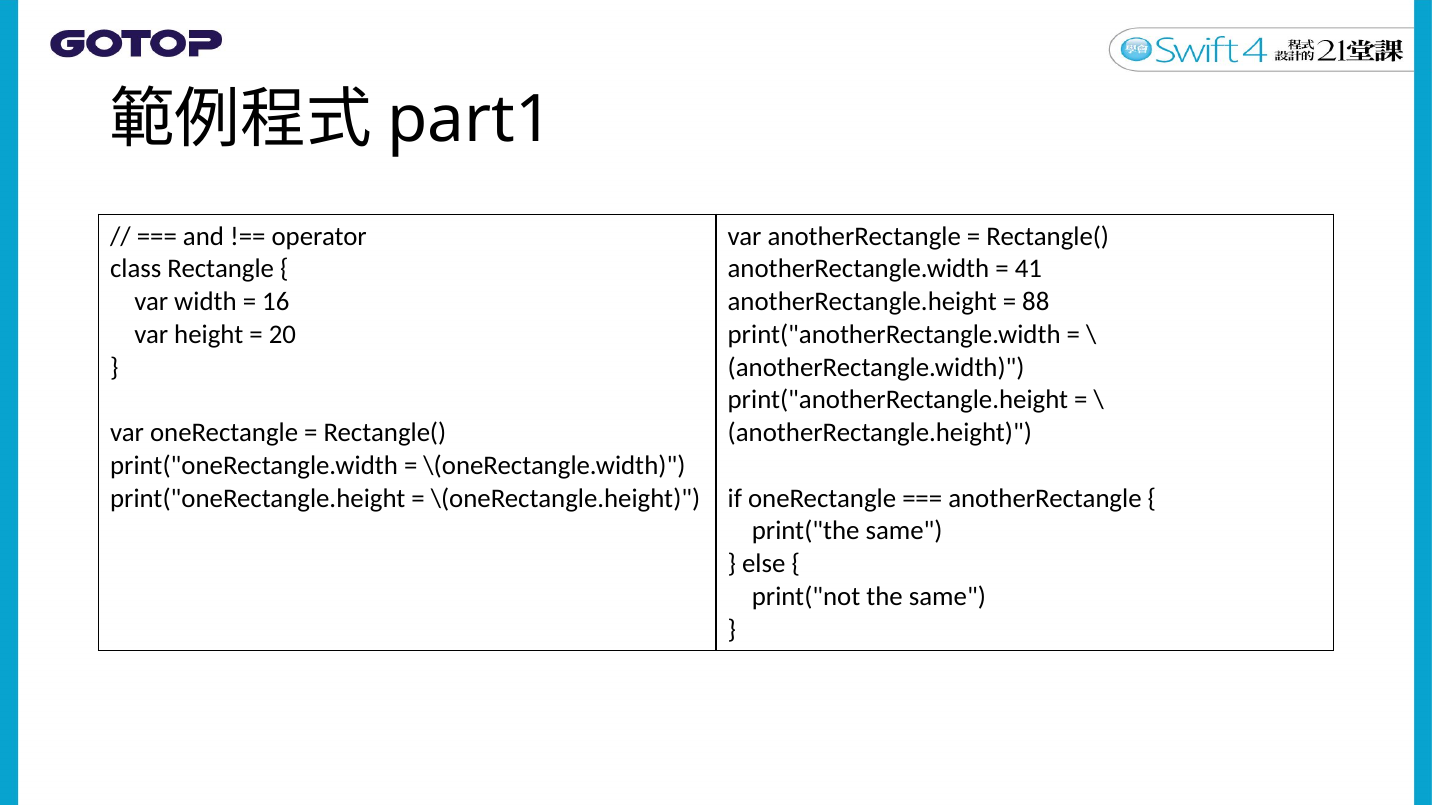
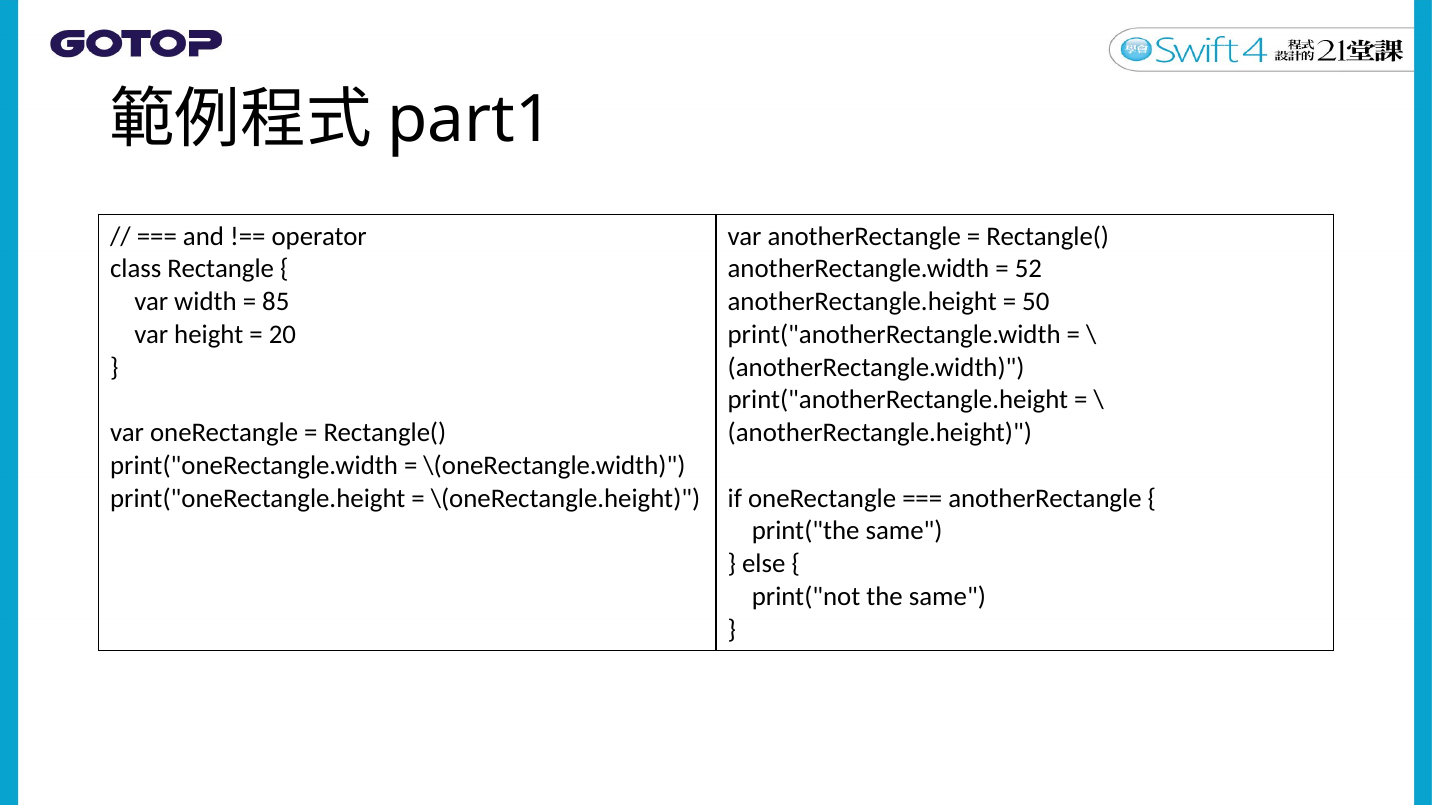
41: 41 -> 52 (1028, 269)
16: 16 -> 85 (276, 302)
88: 88 -> 50 (1036, 302)
